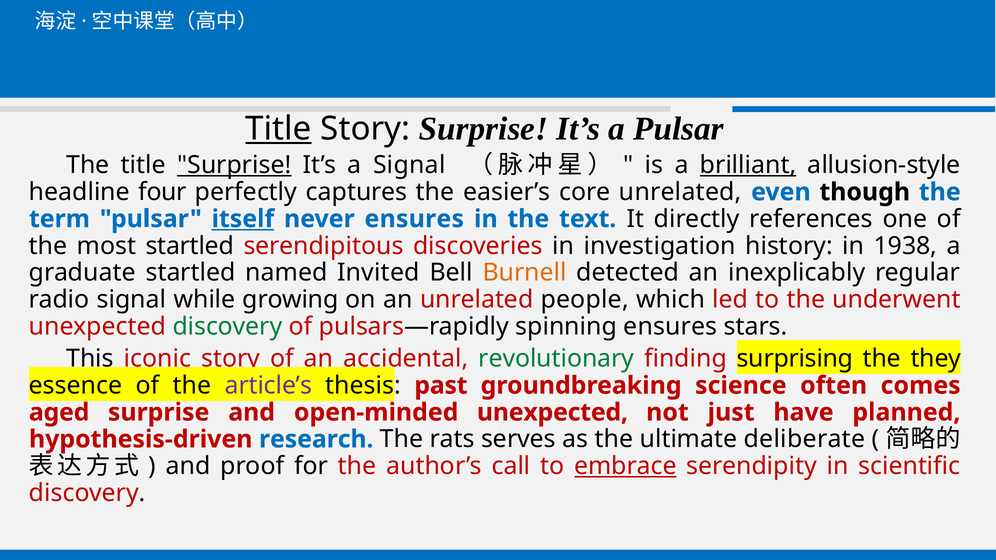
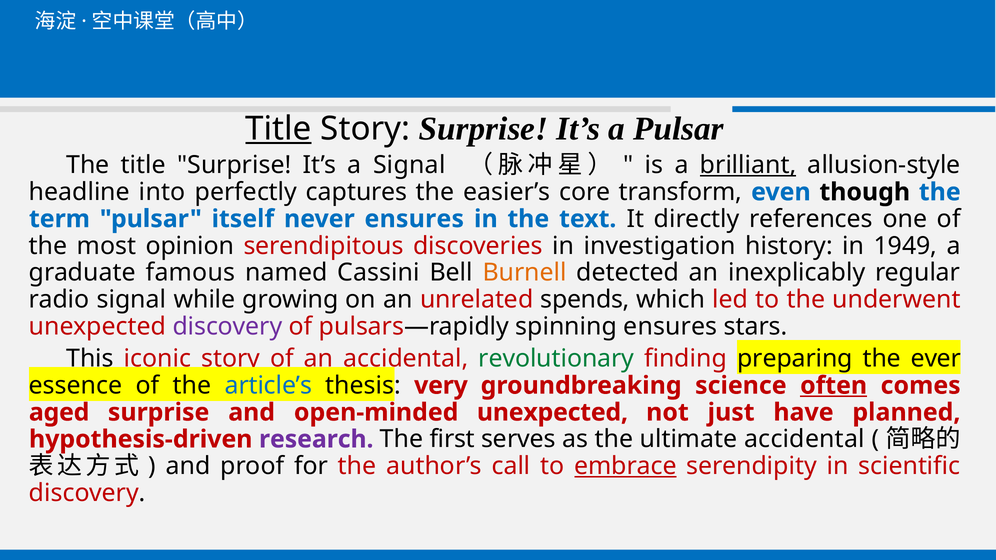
Surprise underline: present -> none (234, 165)
four: four -> into (162, 192)
core unrelated: unrelated -> transform (680, 192)
itself underline: present -> none (243, 219)
most startled: startled -> opinion (190, 246)
1938: 1938 -> 1949 (905, 246)
graduate startled: startled -> famous (190, 273)
Invited: Invited -> Cassini (378, 273)
people: people -> spends (585, 300)
discovery colour: green -> purple (227, 327)
surprising: surprising -> preparing (795, 359)
they: they -> ever (936, 359)
article’s colour: purple -> blue (268, 386)
past: past -> very (441, 386)
often underline: none -> present (834, 386)
research colour: blue -> purple (316, 439)
rats: rats -> first (452, 439)
ultimate deliberate: deliberate -> accidental (804, 439)
